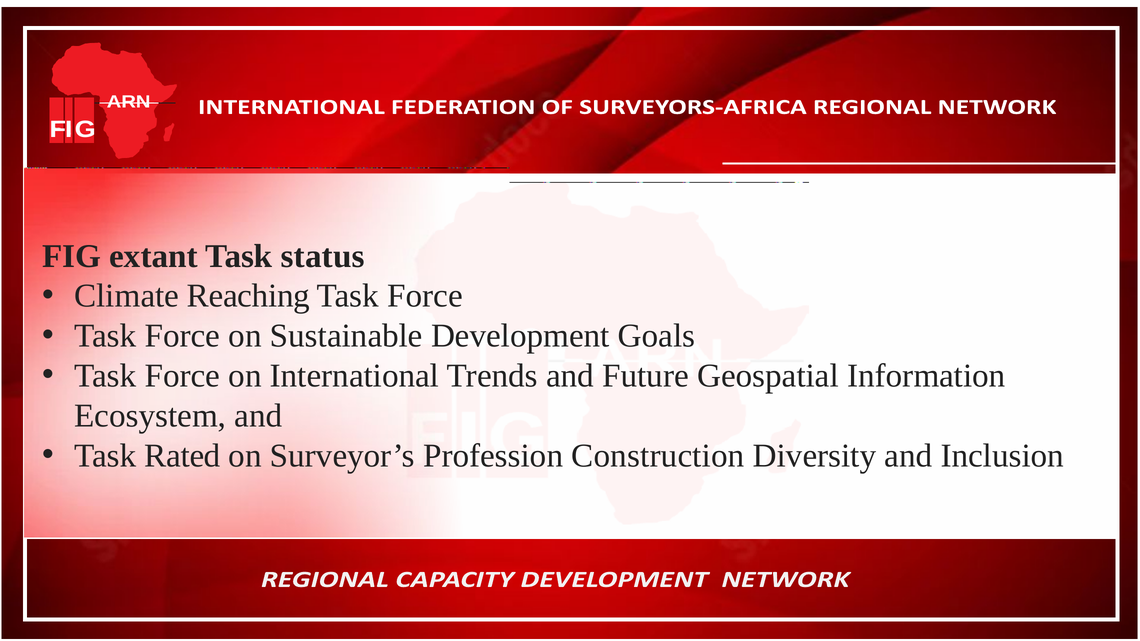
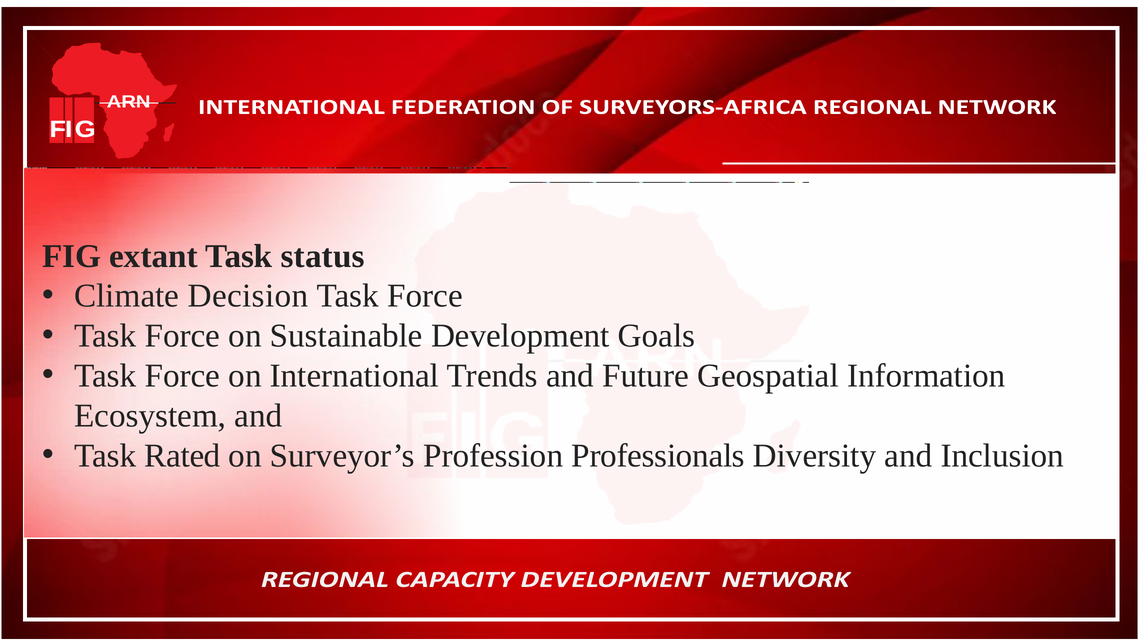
Reaching: Reaching -> Decision (248, 296)
Construction: Construction -> Professionals (658, 456)
